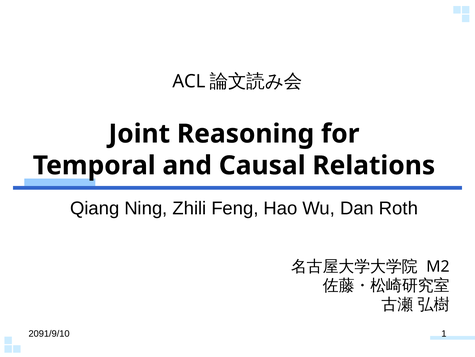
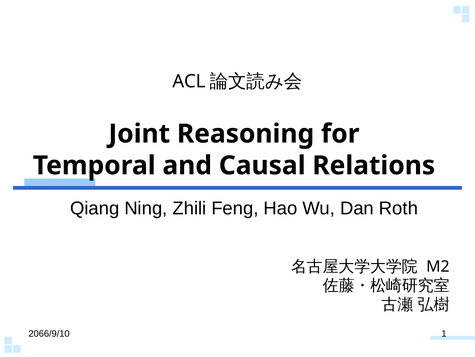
2091/9/10: 2091/9/10 -> 2066/9/10 (49, 333)
